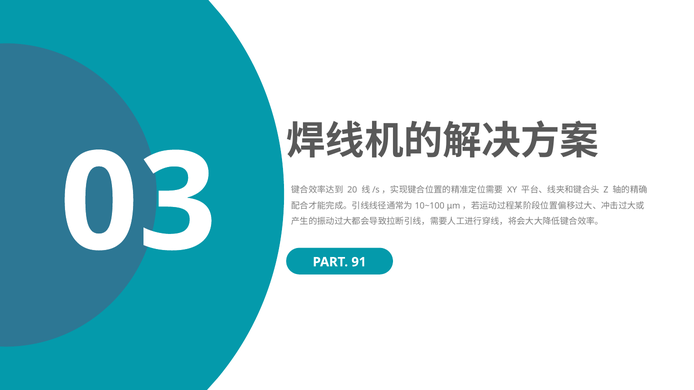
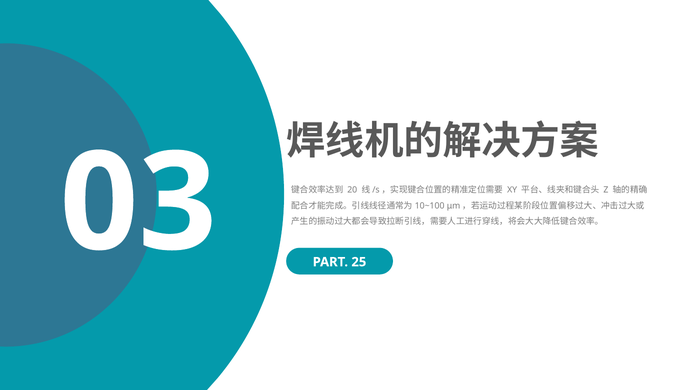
91: 91 -> 25 (359, 262)
